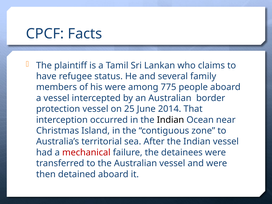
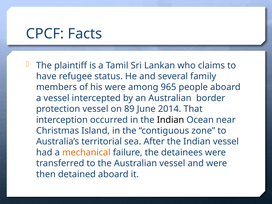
775: 775 -> 965 (168, 87)
25: 25 -> 89 (129, 109)
mechanical colour: red -> orange (86, 152)
